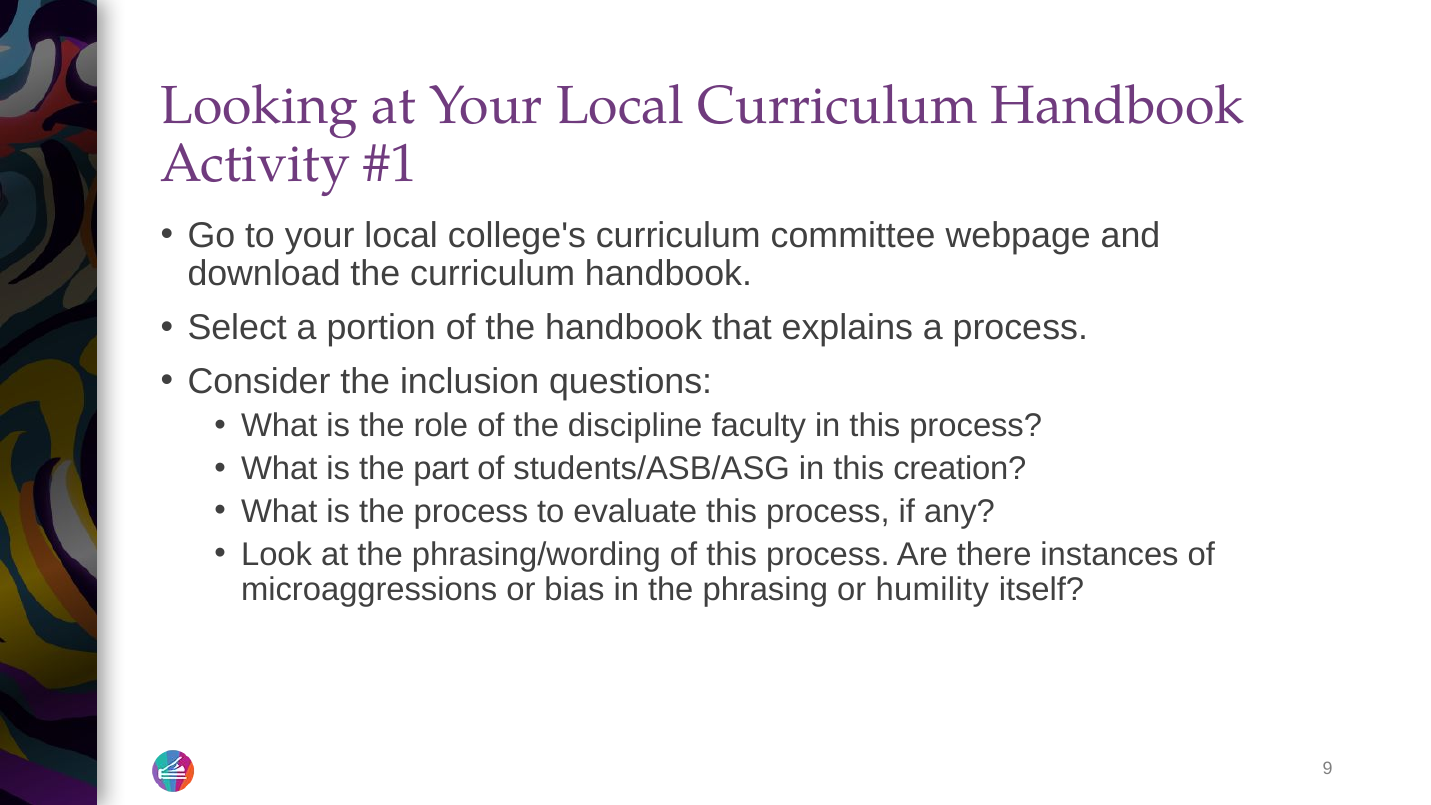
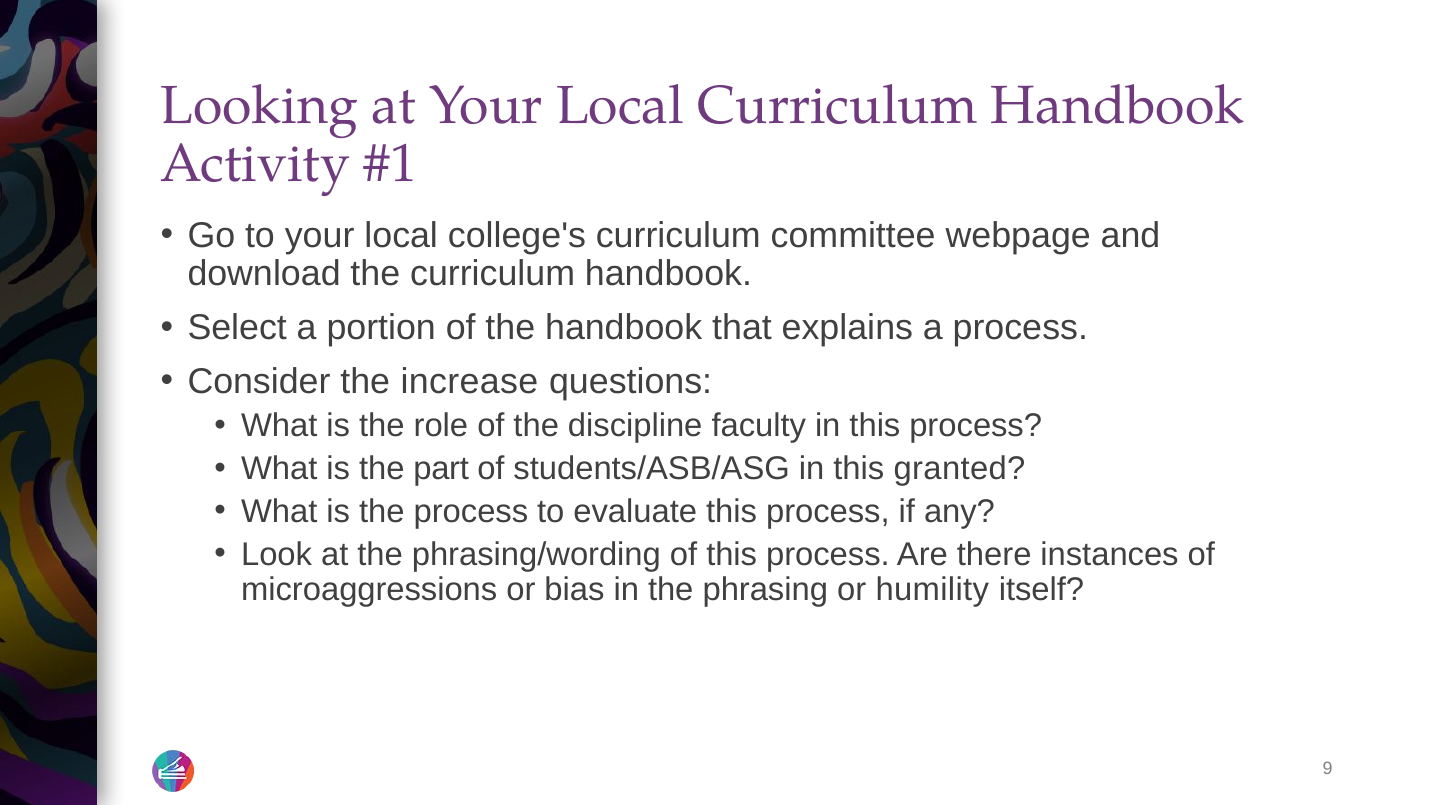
inclusion: inclusion -> increase (469, 381)
creation: creation -> granted (960, 469)
